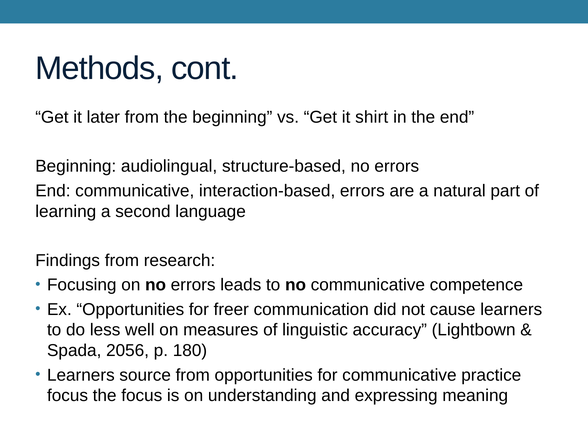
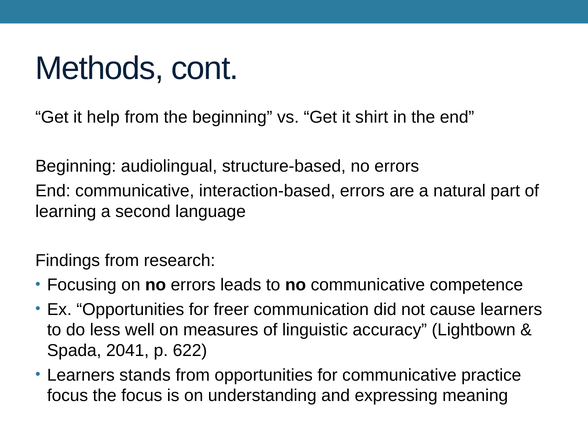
later: later -> help (103, 117)
2056: 2056 -> 2041 (128, 351)
180: 180 -> 622 (190, 351)
source: source -> stands (145, 375)
